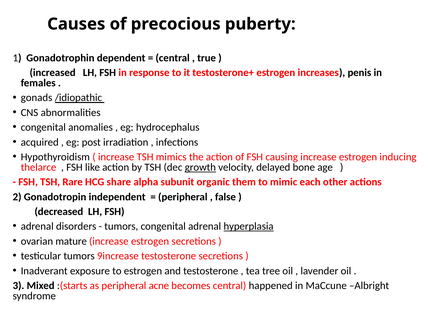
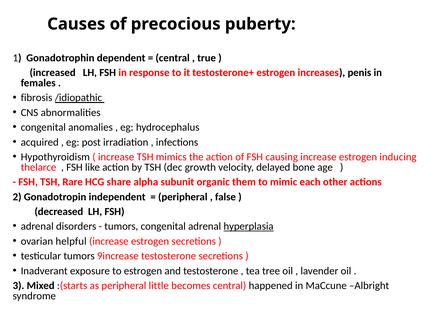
gonads: gonads -> fibrosis (37, 98)
growth underline: present -> none (200, 167)
mature: mature -> helpful (71, 241)
acne: acne -> little (159, 285)
